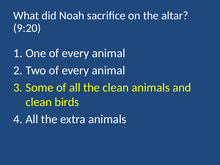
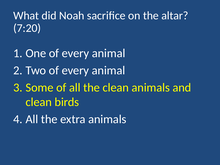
9:20: 9:20 -> 7:20 (27, 28)
